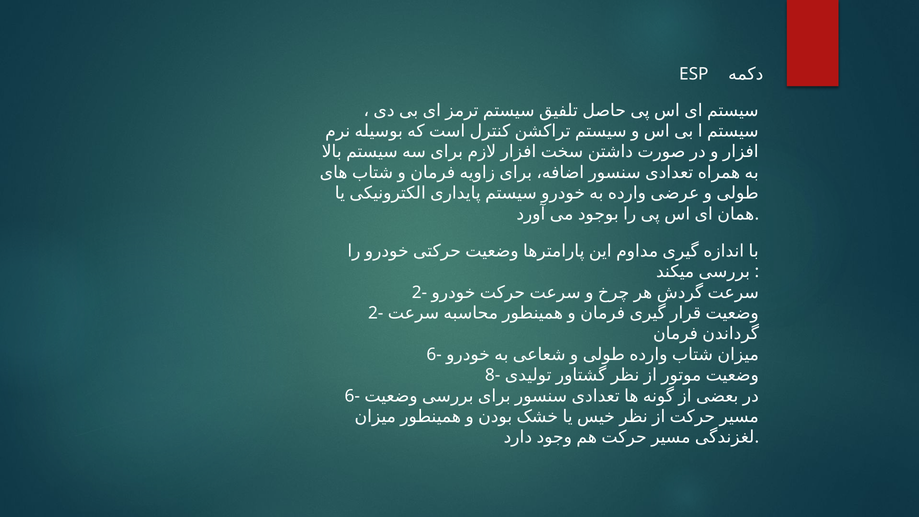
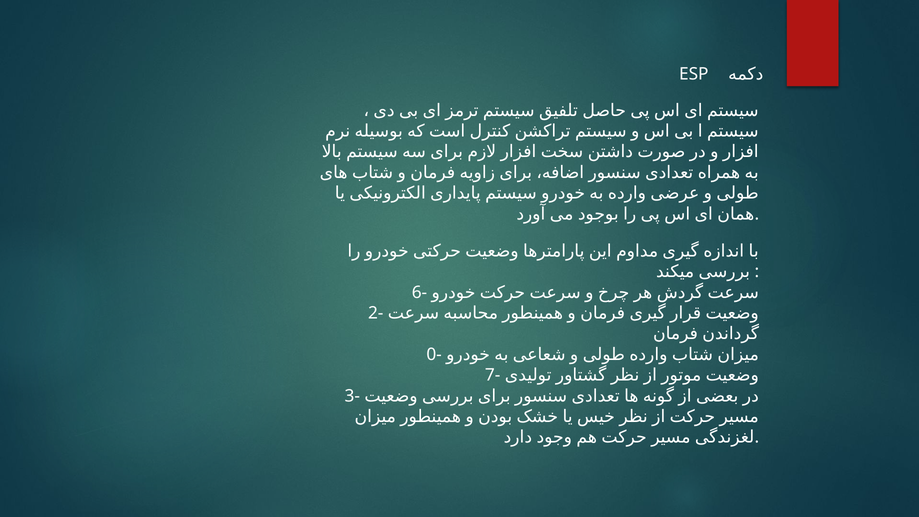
2-: 2- -> 6- (419, 292)
6-: 6- -> 0- (434, 354)
8-: 8- -> 7- (493, 375)
6-: 6- -> 3- (352, 396)
